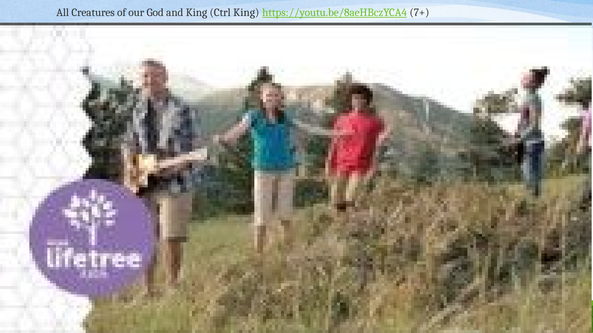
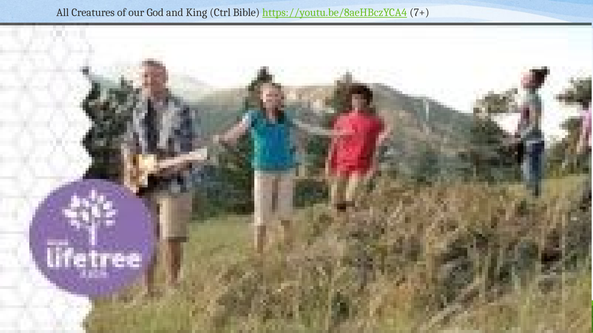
Ctrl King: King -> Bible (246, 13)
